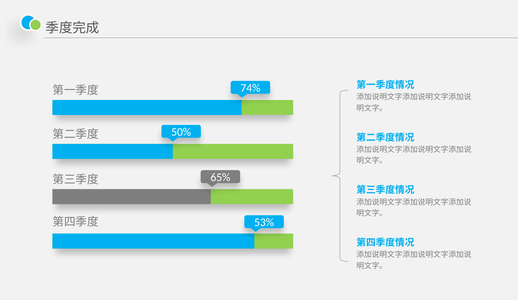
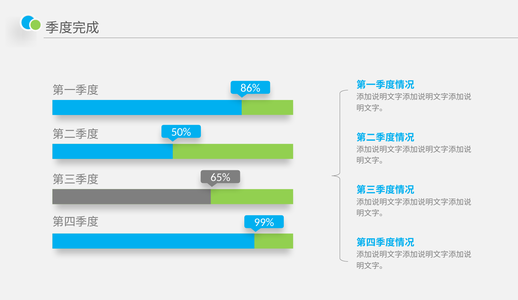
74%: 74% -> 86% (250, 88)
53%: 53% -> 99% (264, 222)
